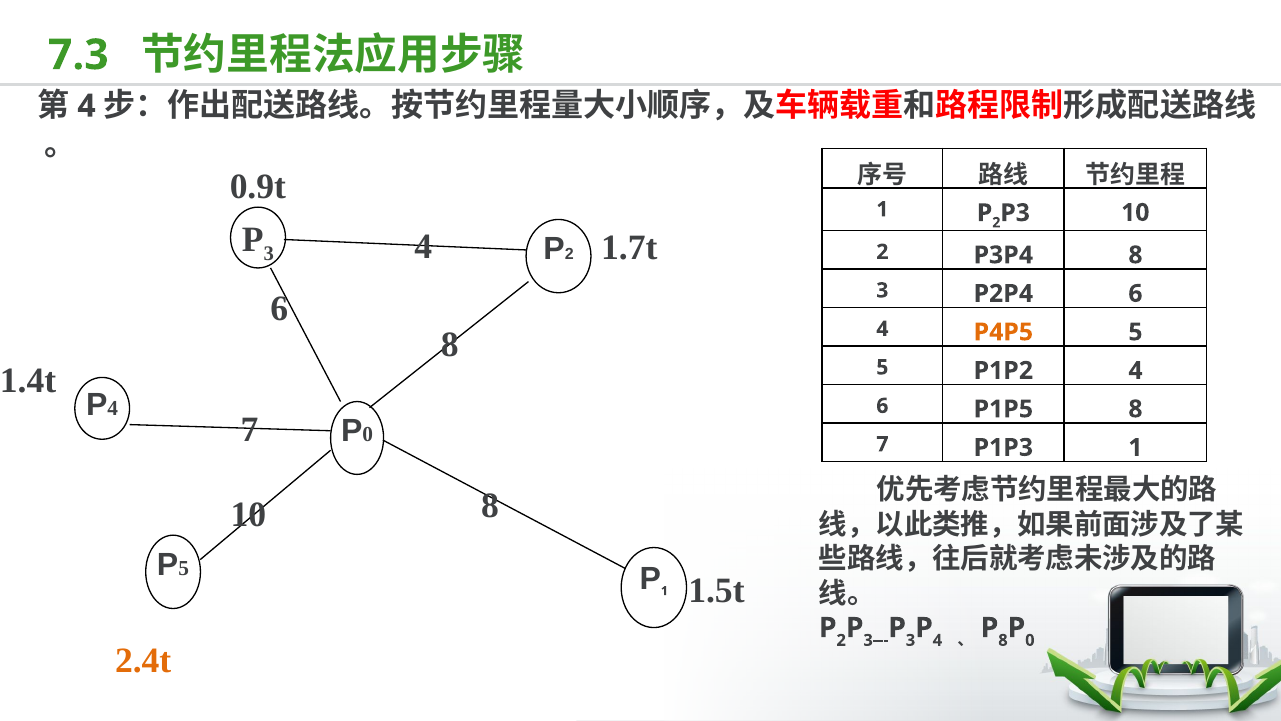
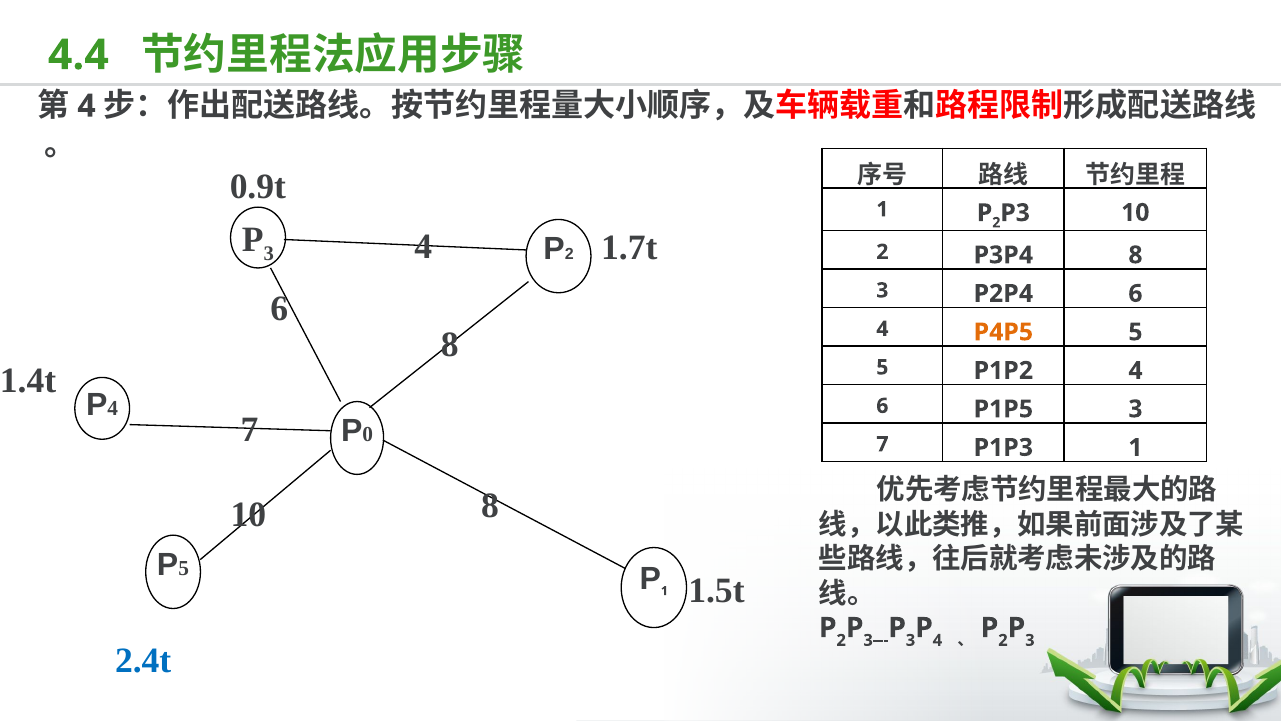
7.3: 7.3 -> 4.4 (78, 55)
P1P5 8: 8 -> 3 (1135, 409)
8: 8 -> 2 (1003, 640)
0: 0 -> 3 (1030, 640)
2.4t colour: orange -> blue (143, 660)
